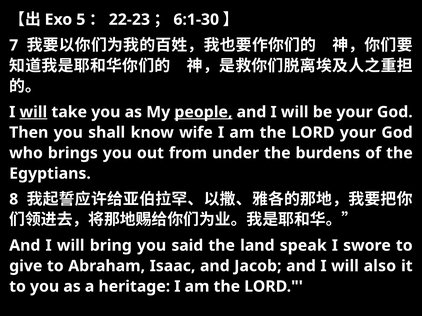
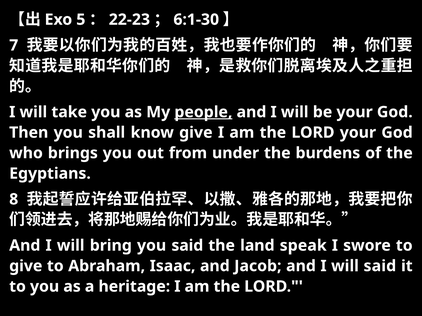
will underline: present -> none (33, 112)
know wife: wife -> give (196, 133)
will also: also -> said (380, 266)
